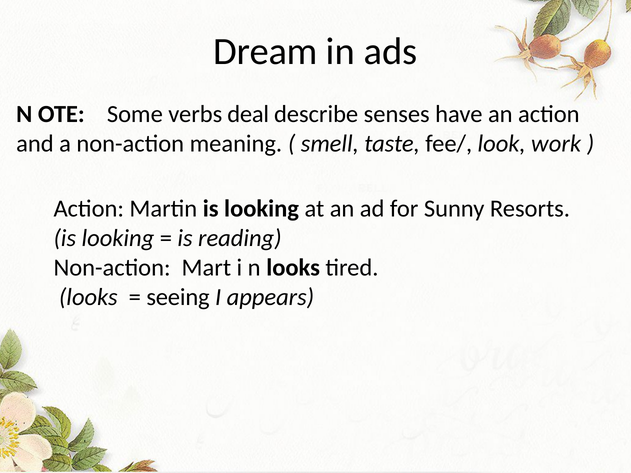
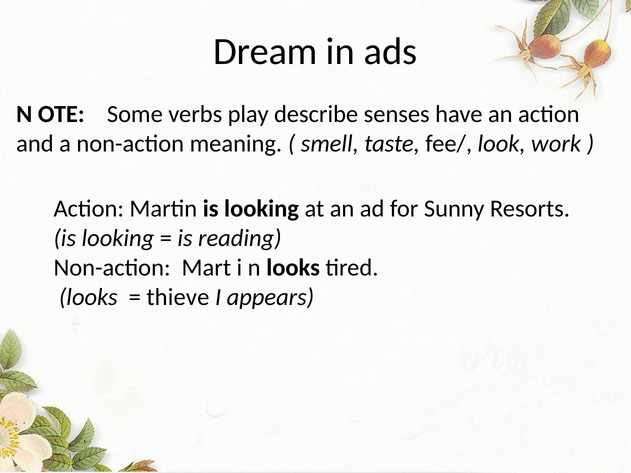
deal: deal -> play (248, 114)
seeing: seeing -> thieve (178, 297)
